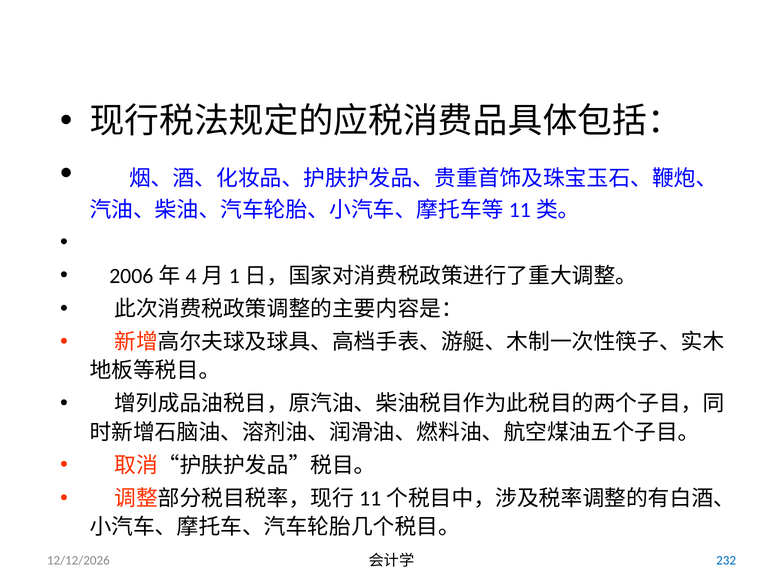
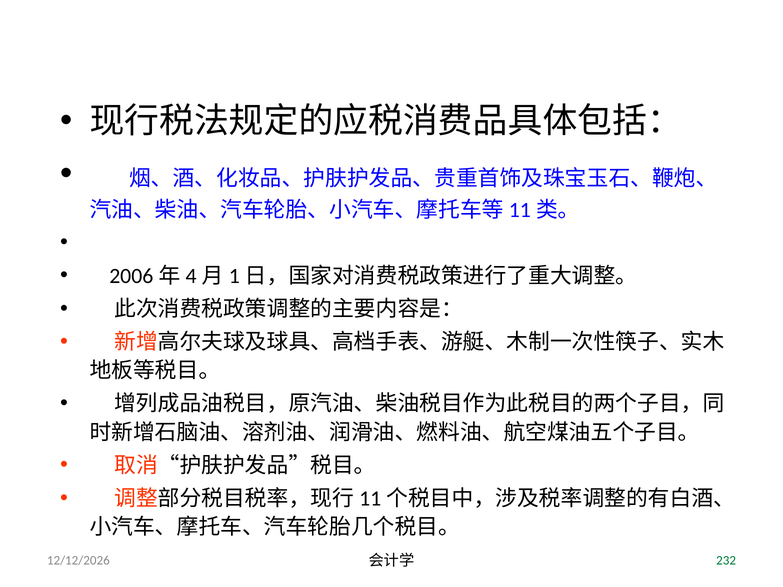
232 colour: blue -> green (726, 561)
